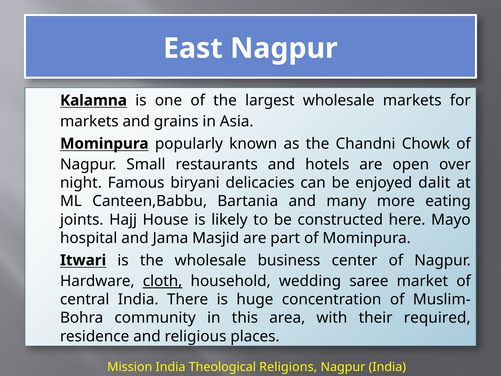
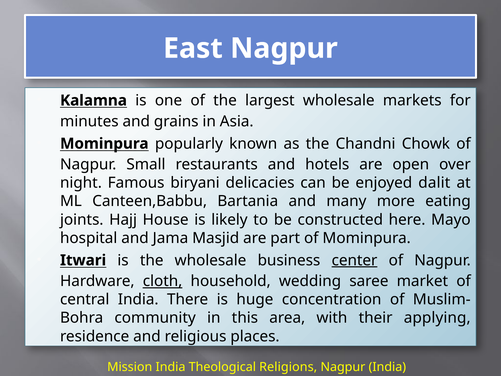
markets: markets -> minutes (89, 121)
center underline: none -> present (355, 260)
required: required -> applying (437, 318)
